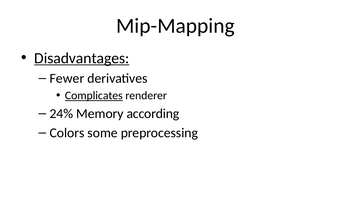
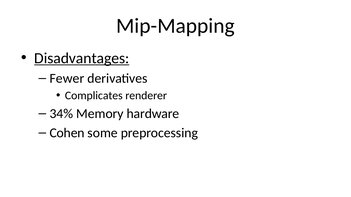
Complicates underline: present -> none (94, 96)
24%: 24% -> 34% (61, 114)
according: according -> hardware (153, 114)
Colors: Colors -> Cohen (67, 133)
